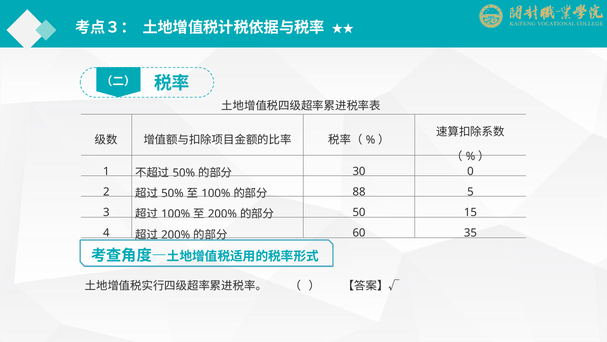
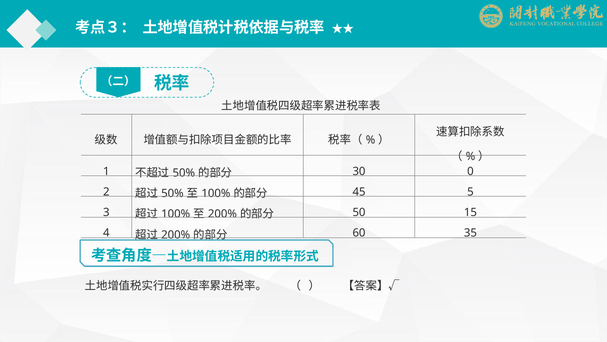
88: 88 -> 45 (359, 192)
